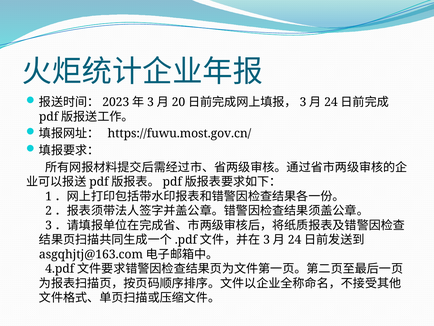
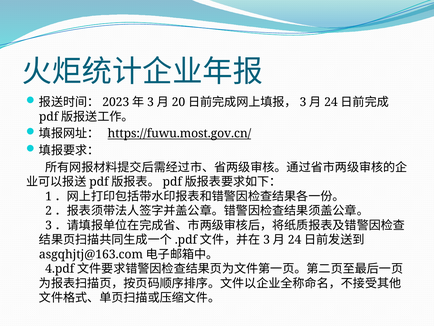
https://fuwu.most.gov.cn/ underline: none -> present (179, 133)
